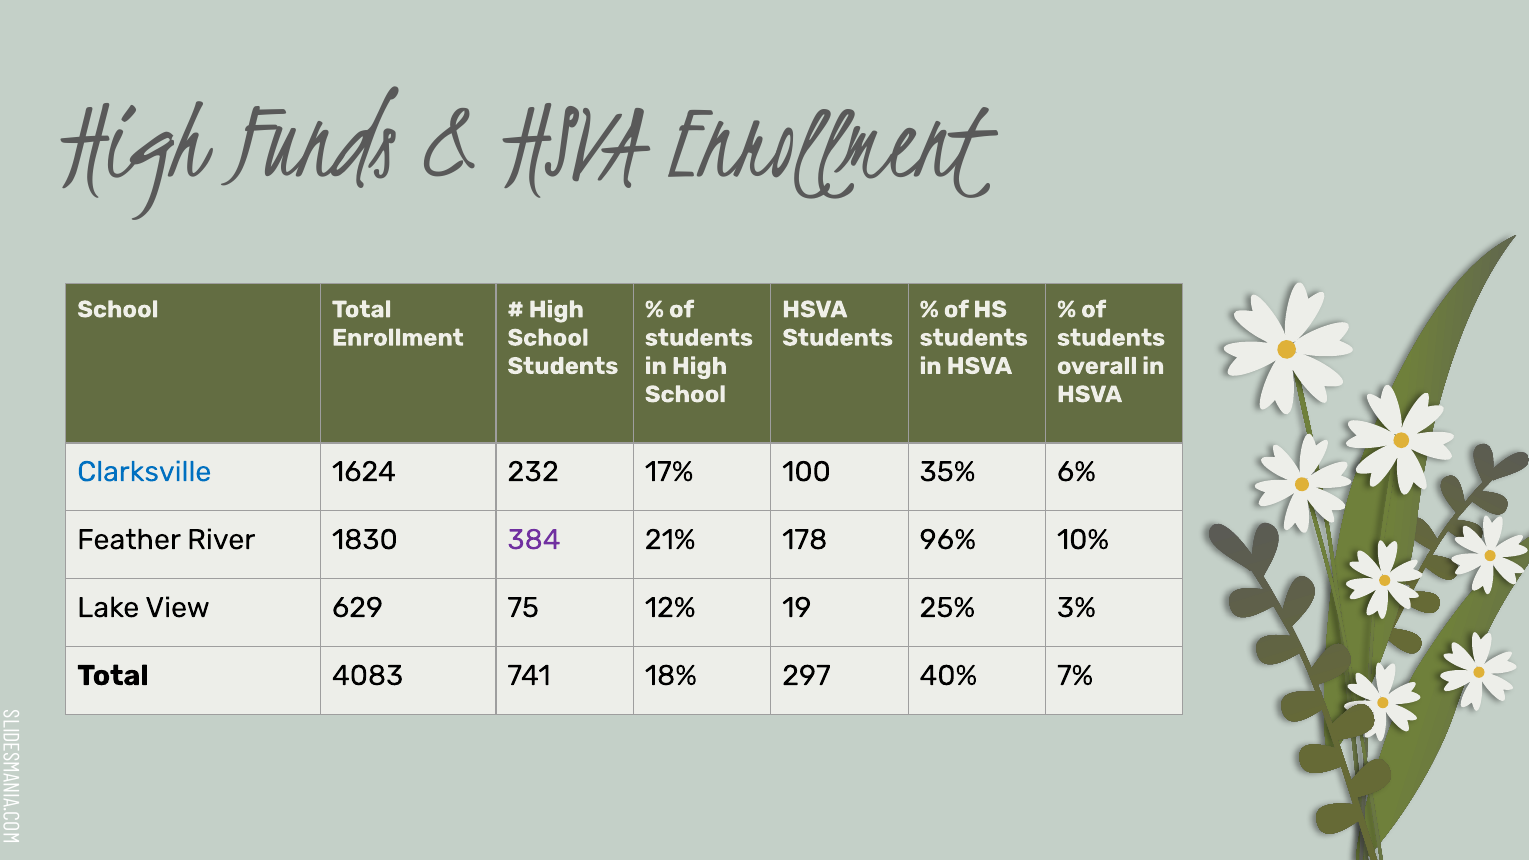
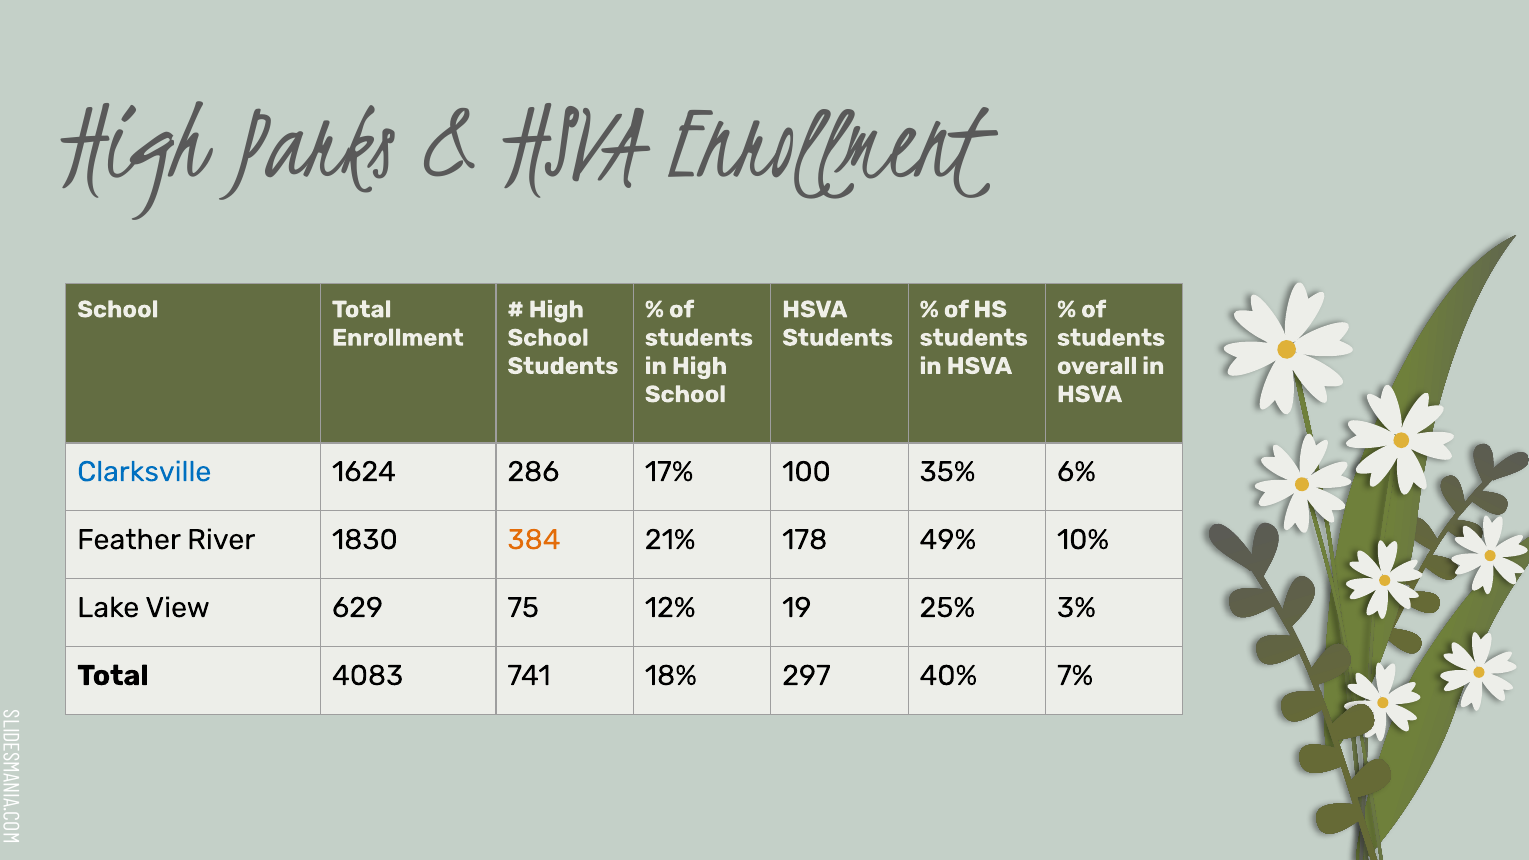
Funds: Funds -> Parks (312, 137)
232: 232 -> 286 (533, 472)
384 colour: purple -> orange (534, 540)
96%: 96% -> 49% (948, 540)
